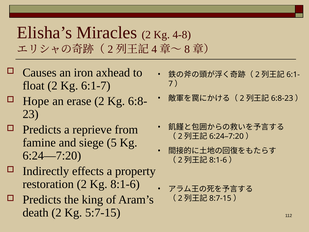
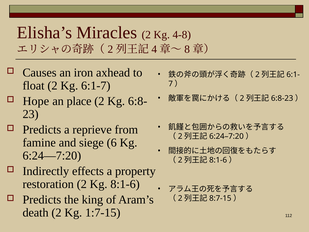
erase: erase -> place (79, 101)
5: 5 -> 6 (112, 142)
5:7-15: 5:7-15 -> 1:7-15 (103, 212)
